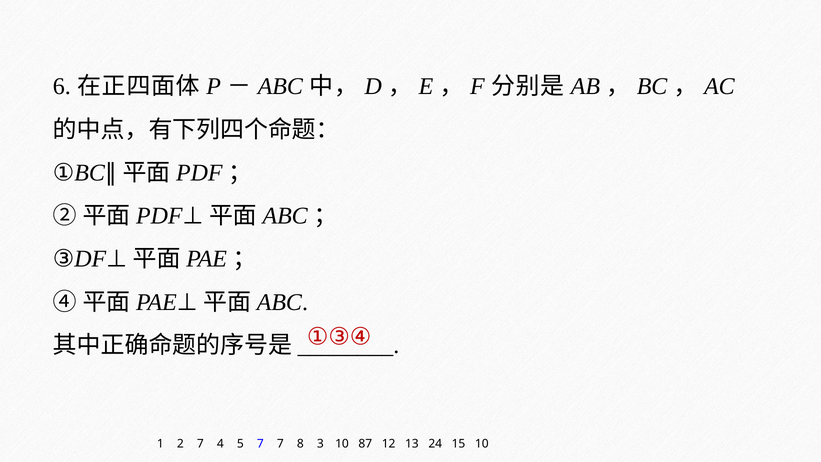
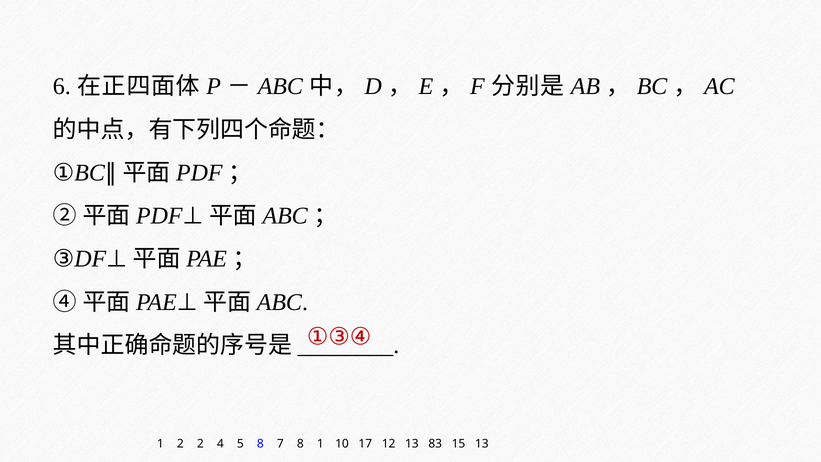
2 7: 7 -> 2 (200, 444)
5 7: 7 -> 8 (260, 444)
8 3: 3 -> 1 (320, 444)
87: 87 -> 17 (365, 444)
24: 24 -> 83 (435, 444)
15 10: 10 -> 13 (482, 444)
